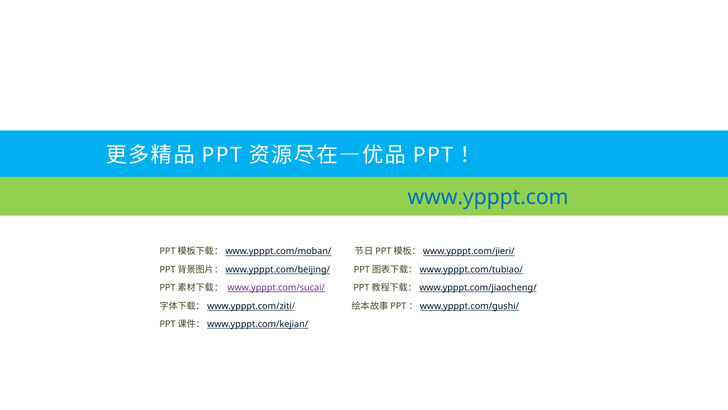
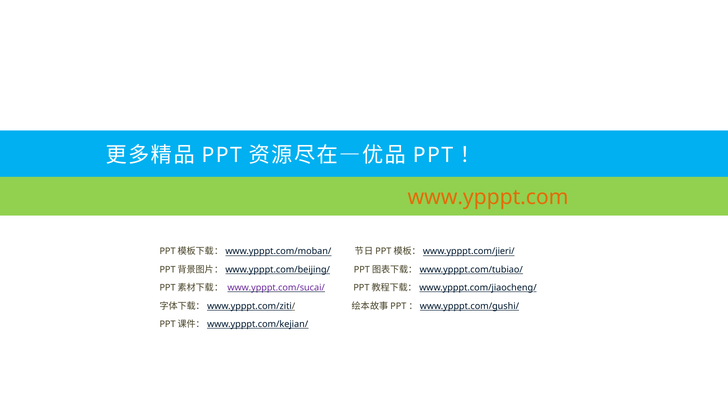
www.ypppt.com colour: blue -> orange (488, 197)
